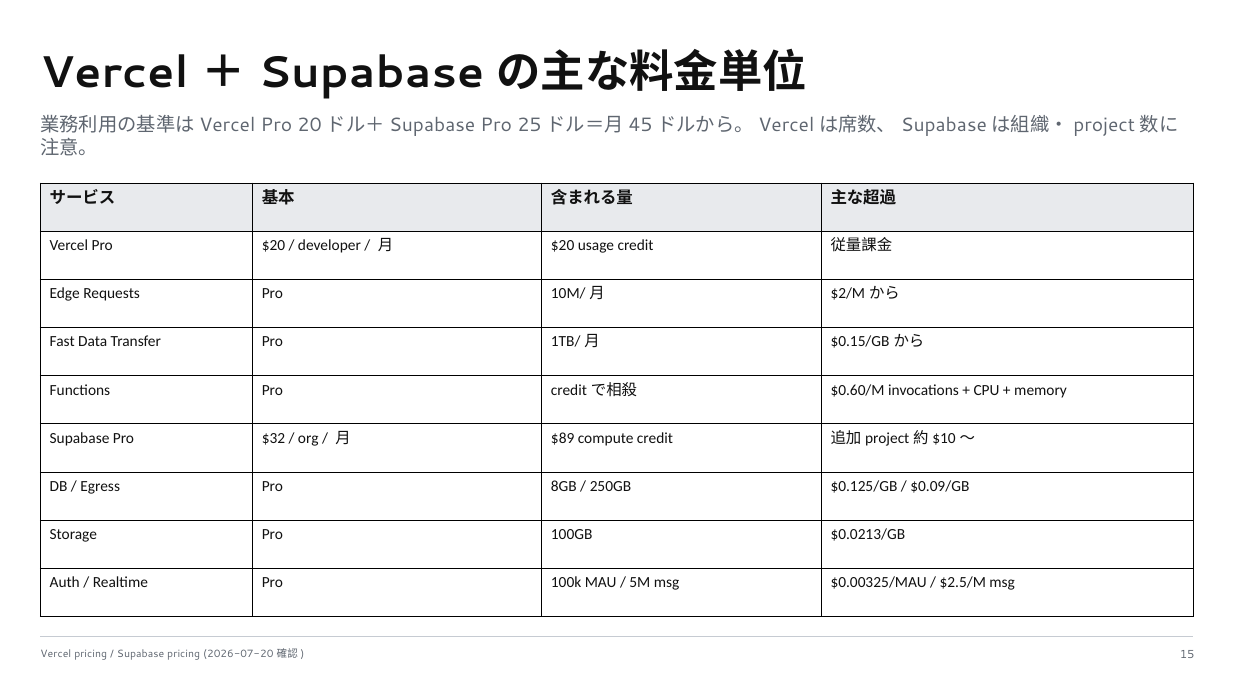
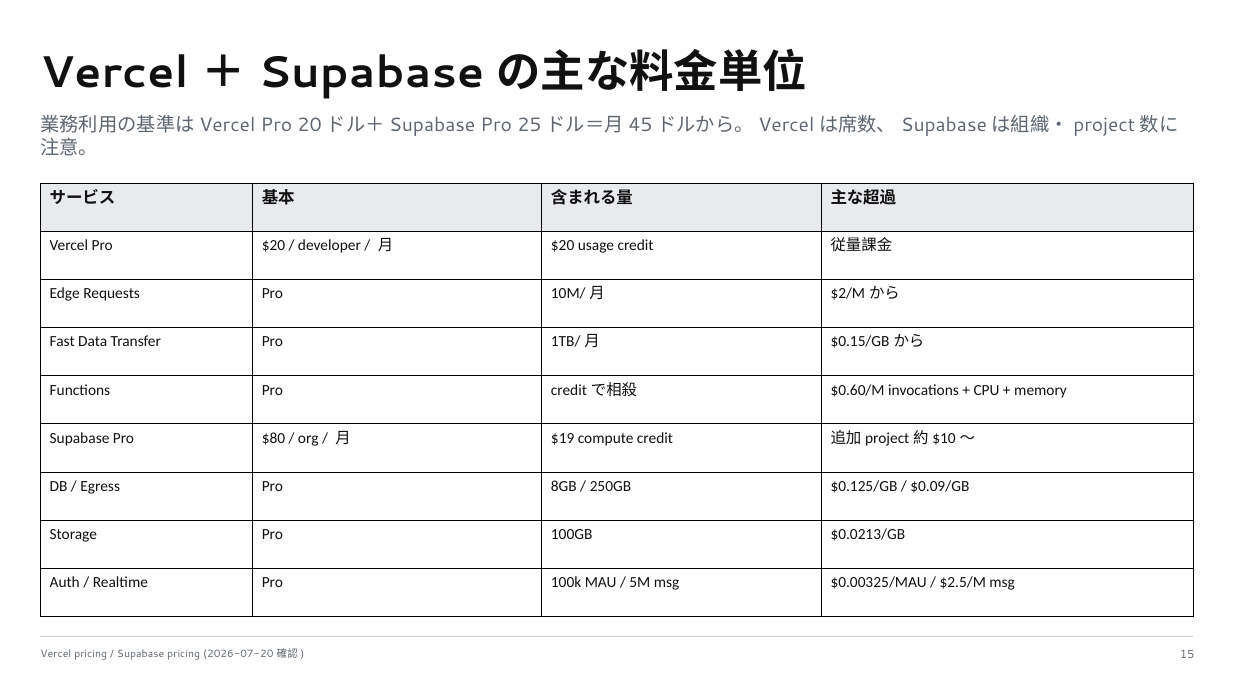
$32: $32 -> $80 (273, 438)
$89: $89 -> $19 (563, 438)
